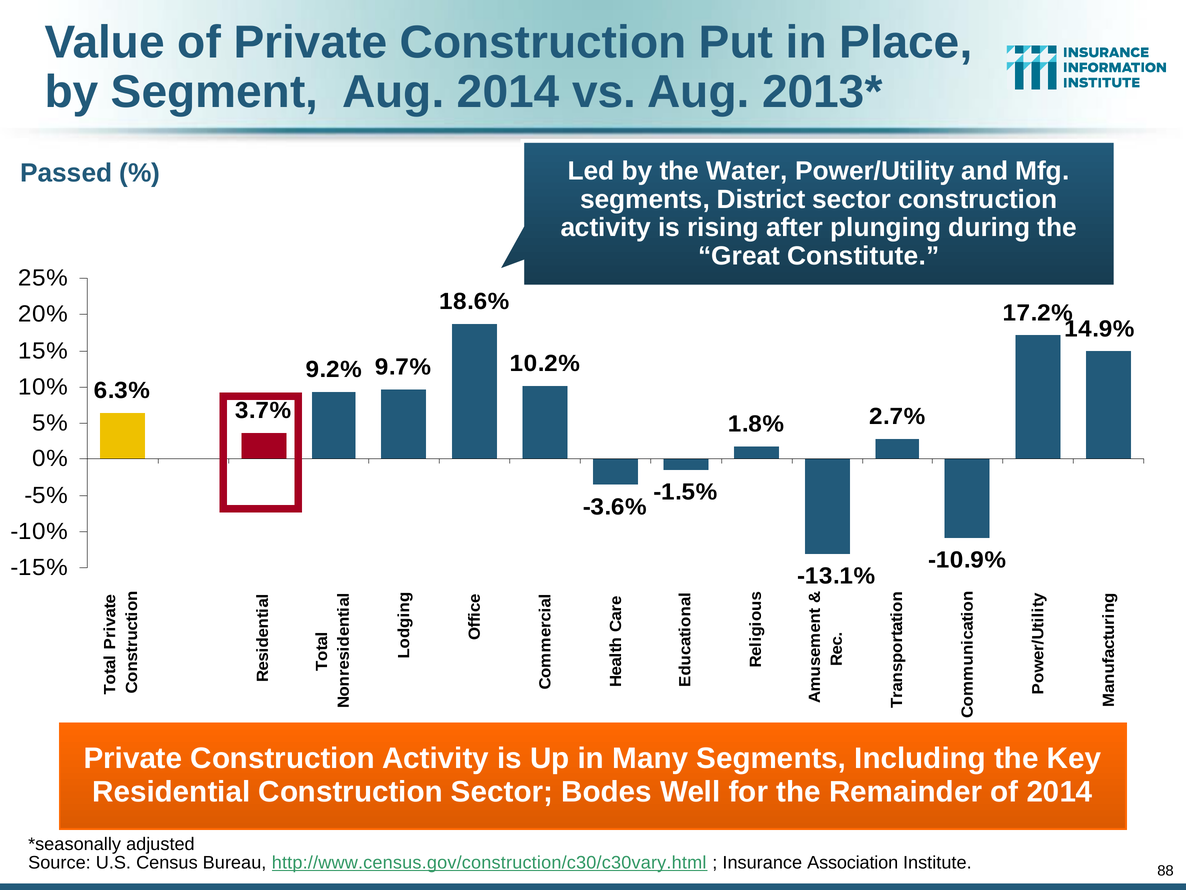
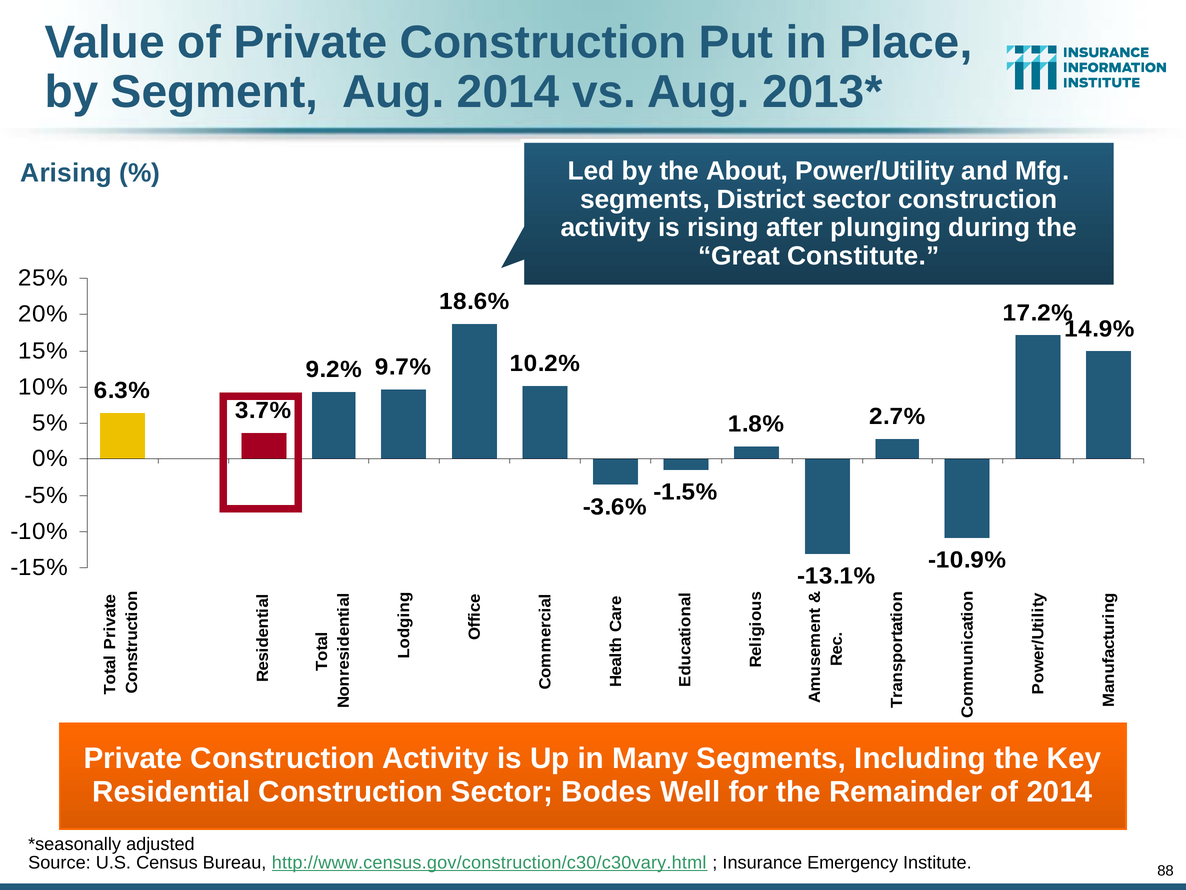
Passed: Passed -> Arising (66, 173)
Water: Water -> About (747, 171)
Association: Association -> Emergency (853, 862)
